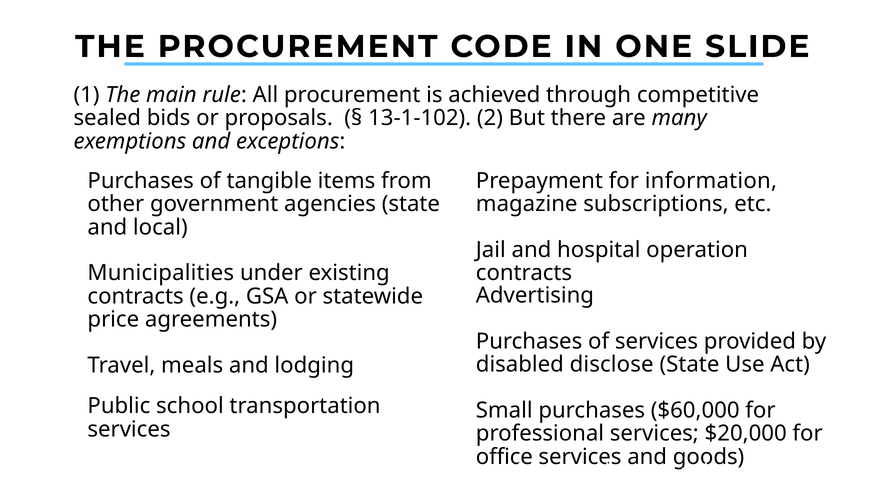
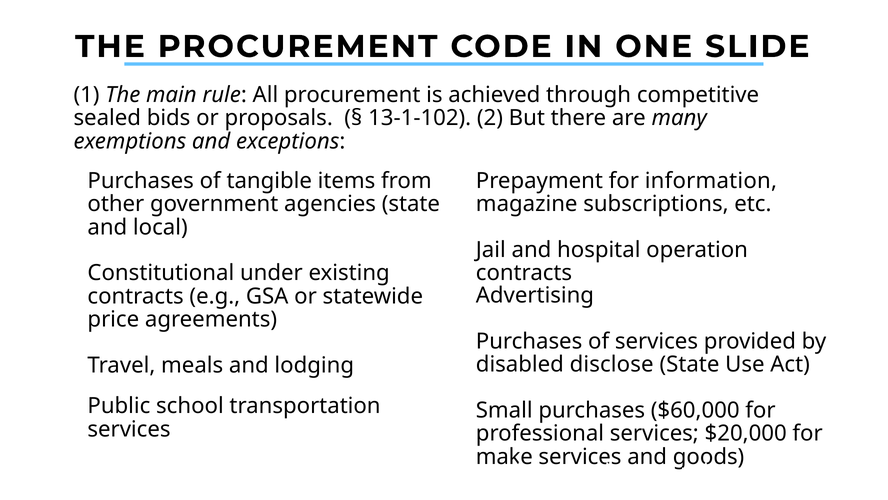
Municipalities: Municipalities -> Constitutional (161, 273)
office: office -> make (504, 456)
